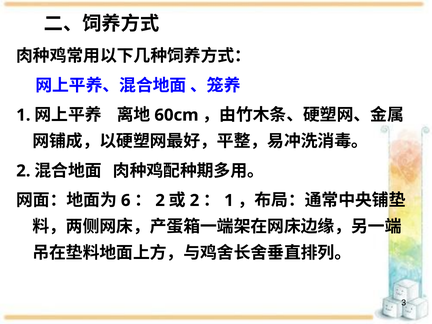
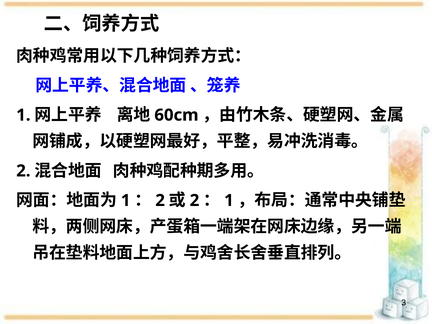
6: 6 -> 1 (126, 200)
